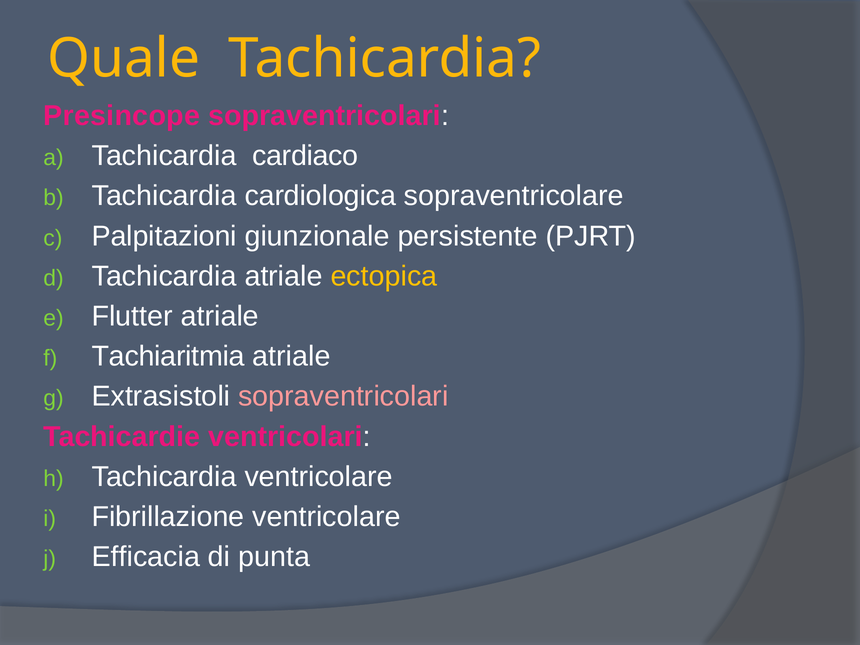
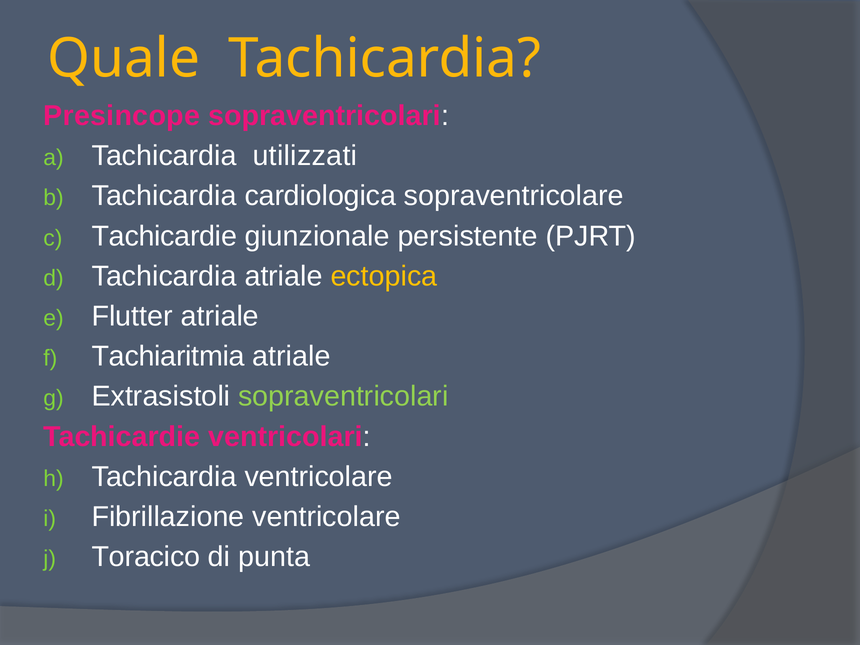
cardiaco: cardiaco -> utilizzati (305, 156)
Palpitazioni: Palpitazioni -> Tachicardie (164, 236)
sopraventricolari colour: pink -> light green (343, 397)
Efficacia: Efficacia -> Toracico (146, 557)
